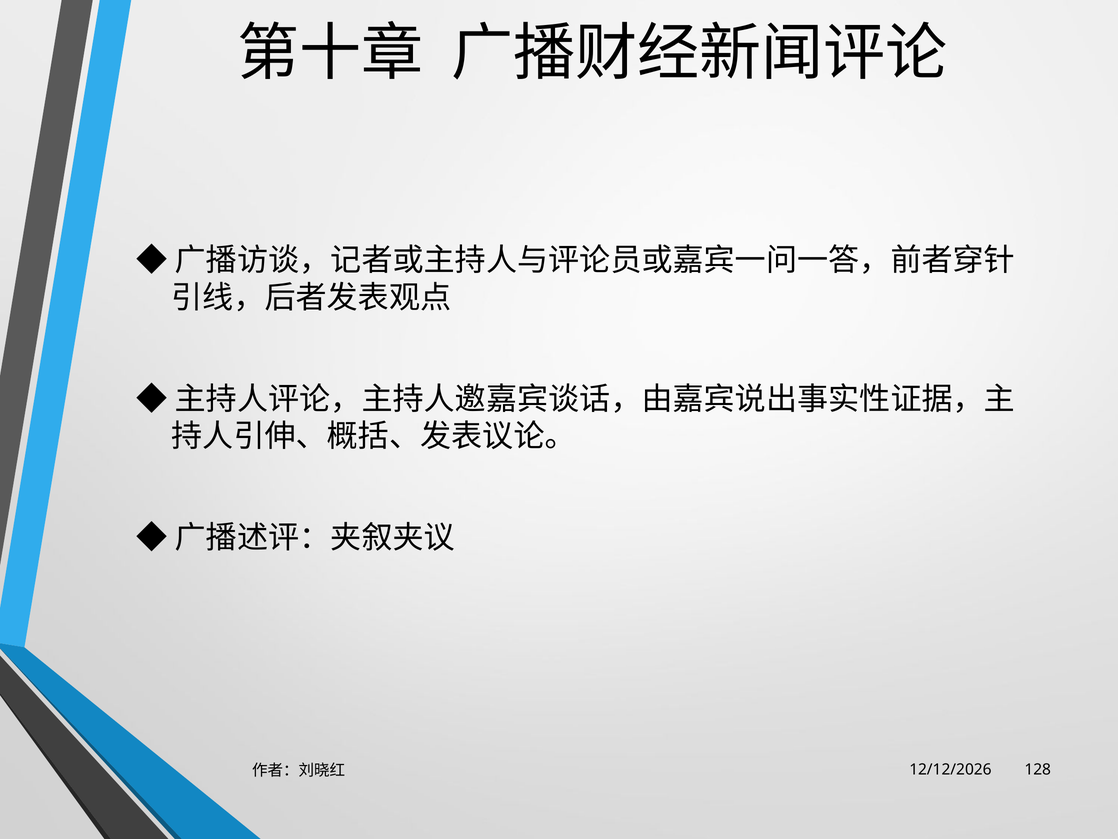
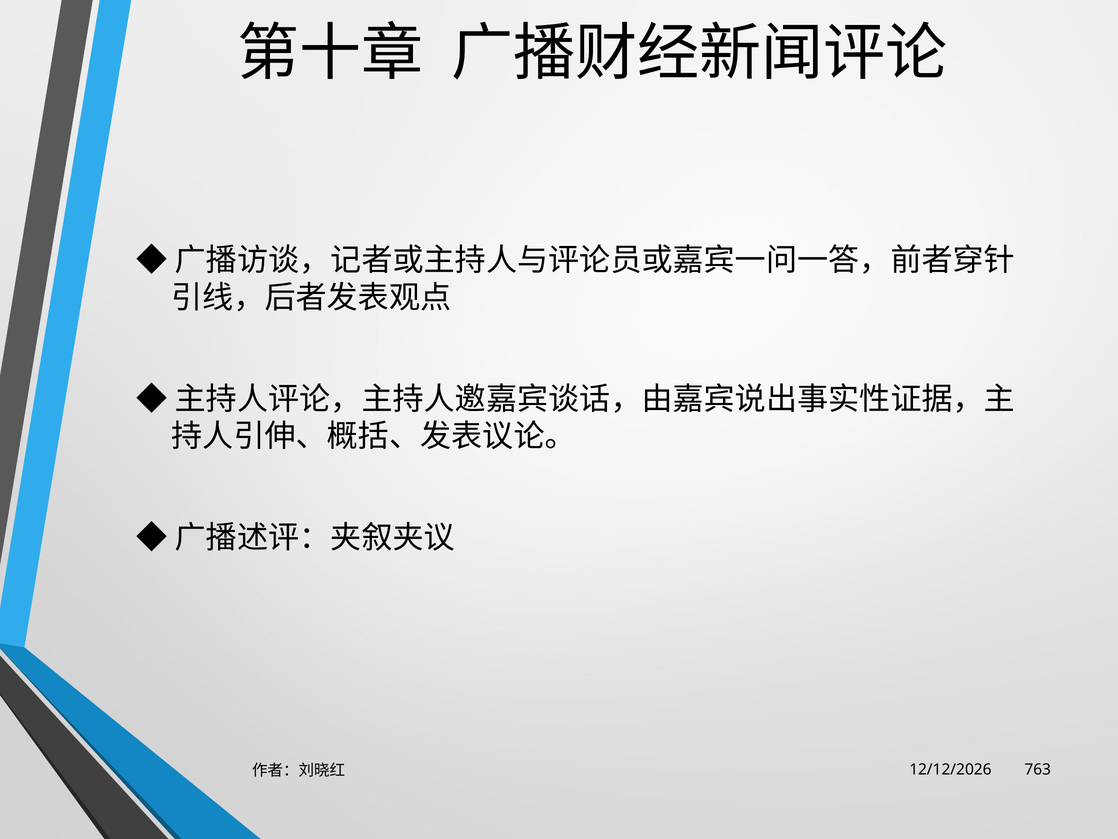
128: 128 -> 763 (1038, 769)
